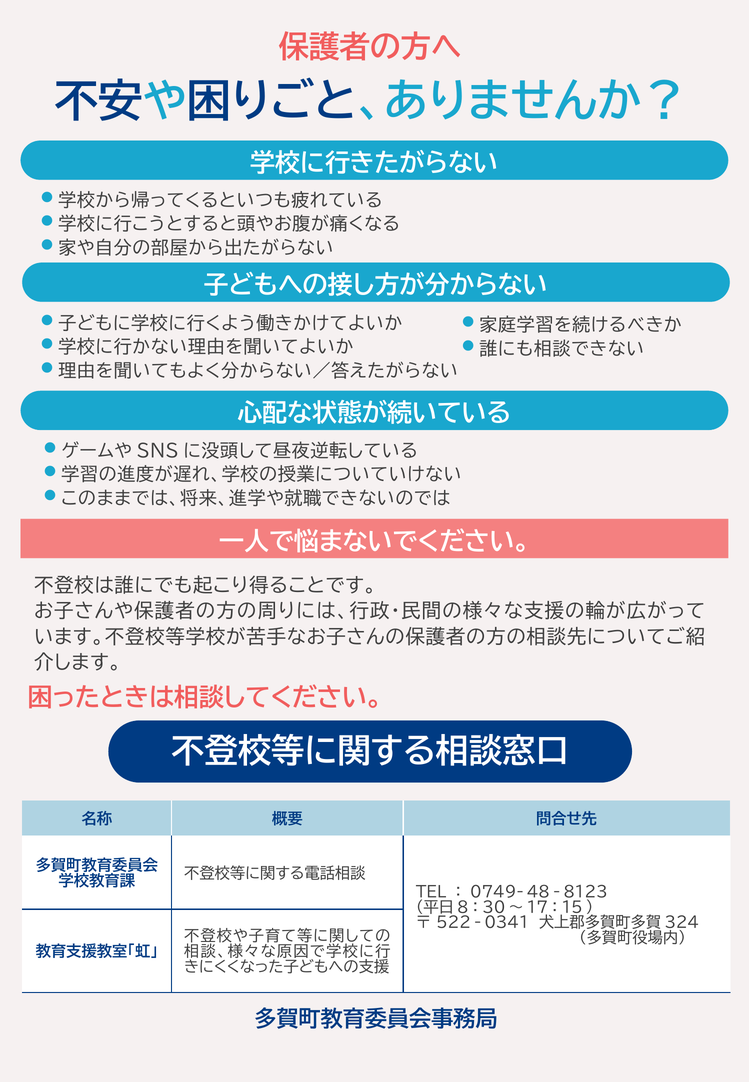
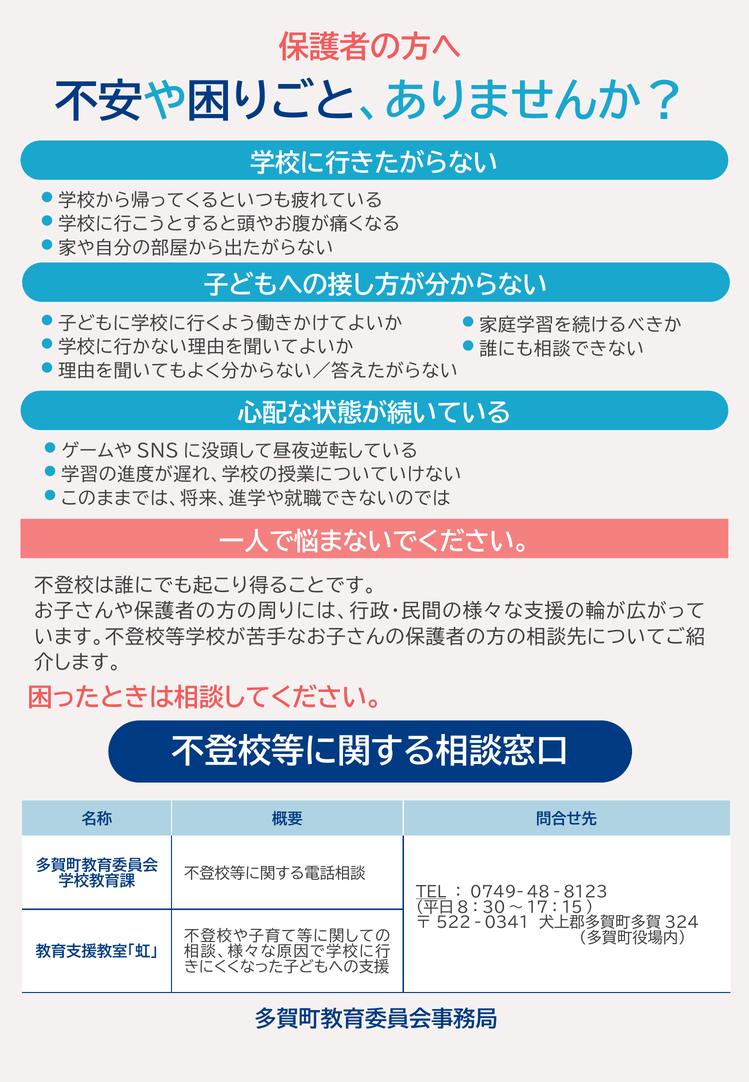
TEL underline: none -> present (431, 892)
